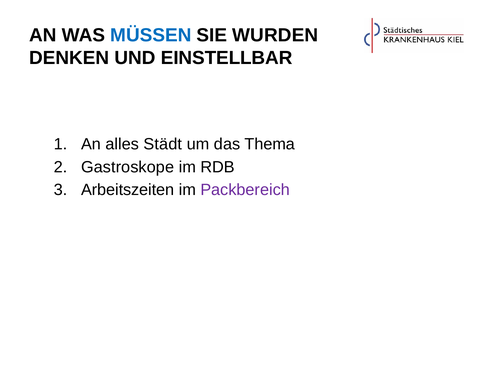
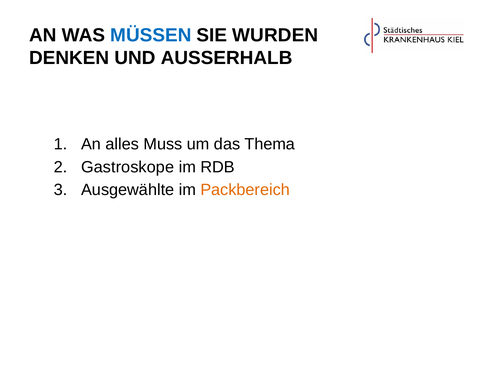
EINSTELLBAR: EINSTELLBAR -> AUSSERHALB (227, 58)
Städt: Städt -> Muss (163, 144)
Arbeitszeiten: Arbeitszeiten -> Ausgewählte (128, 190)
Packbereich colour: purple -> orange (245, 190)
